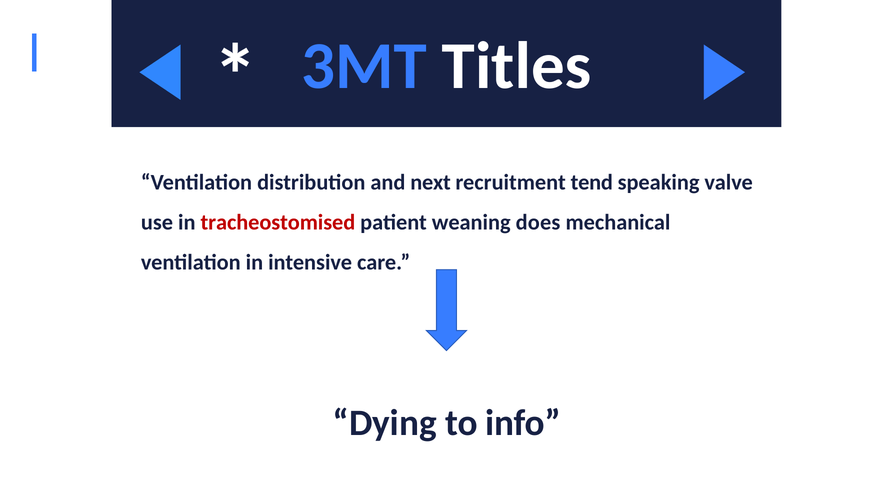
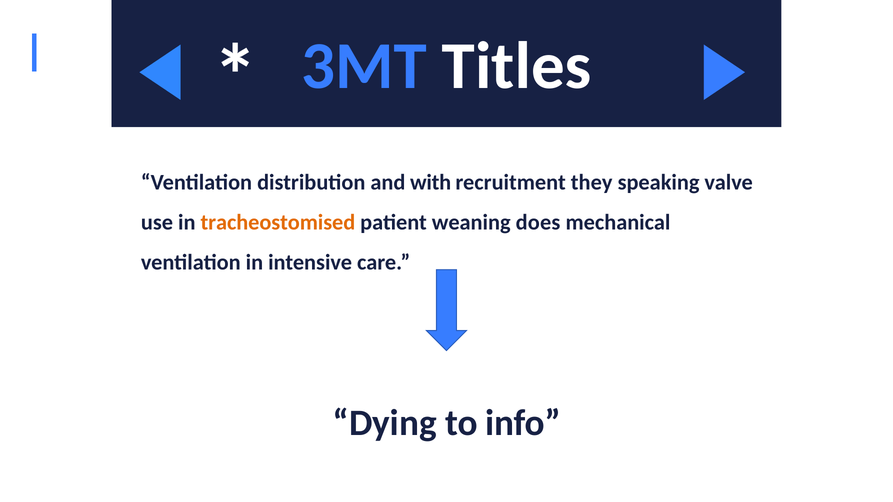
next: next -> with (431, 182)
tend: tend -> they (592, 182)
tracheostomised colour: red -> orange (278, 223)
